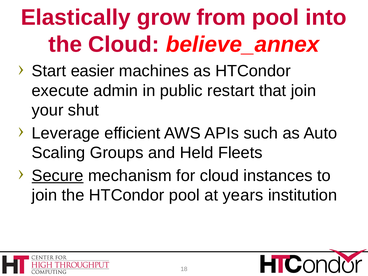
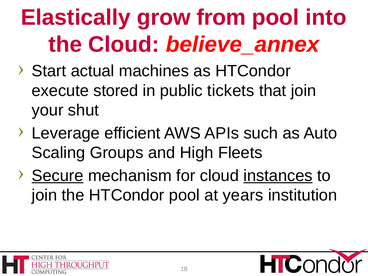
easier: easier -> actual (93, 71)
admin: admin -> stored (116, 91)
restart: restart -> tickets (231, 91)
Held: Held -> High (197, 153)
instances underline: none -> present (278, 176)
